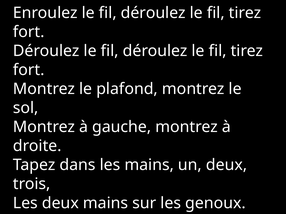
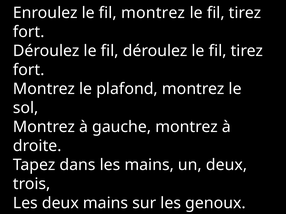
Enroulez le fil déroulez: déroulez -> montrez (153, 13)
